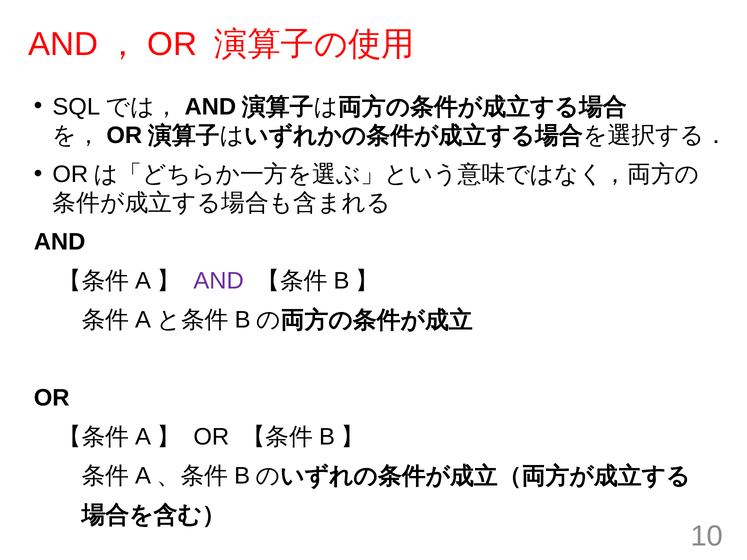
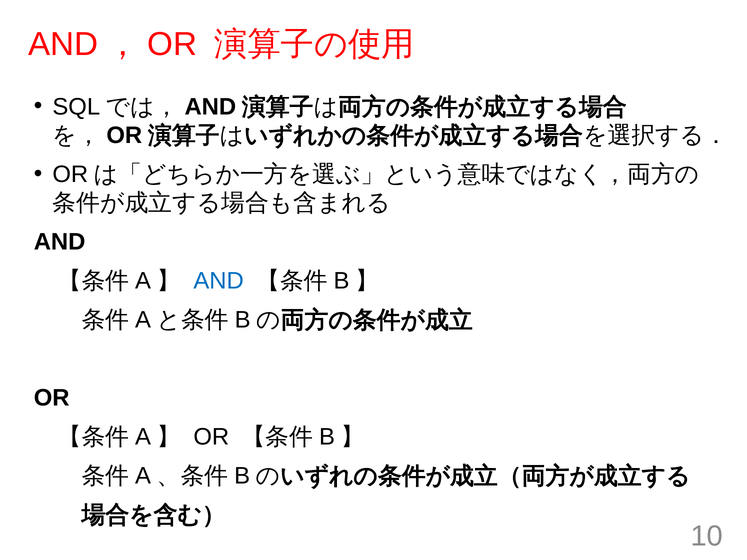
AND colour: purple -> blue (219, 281)
